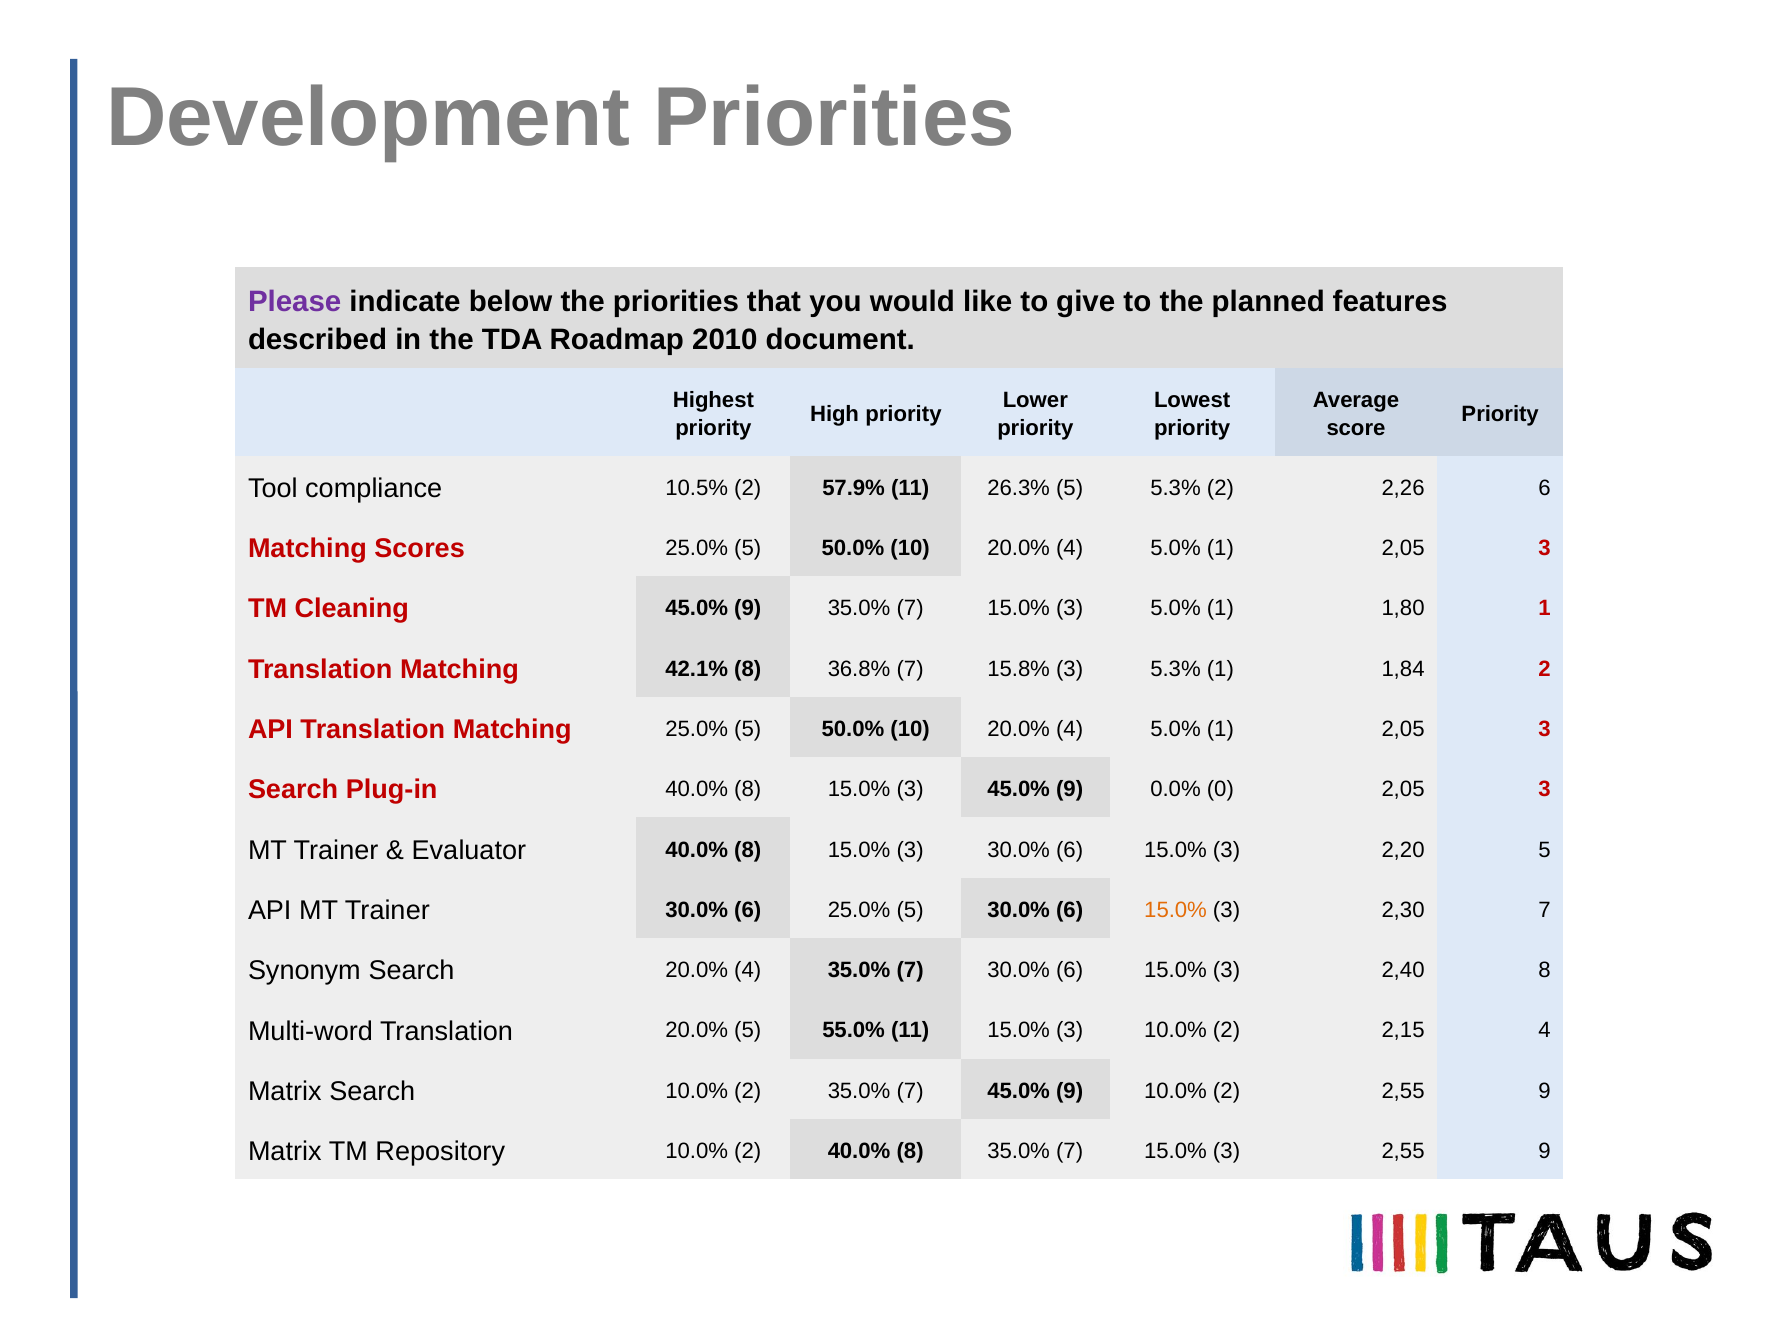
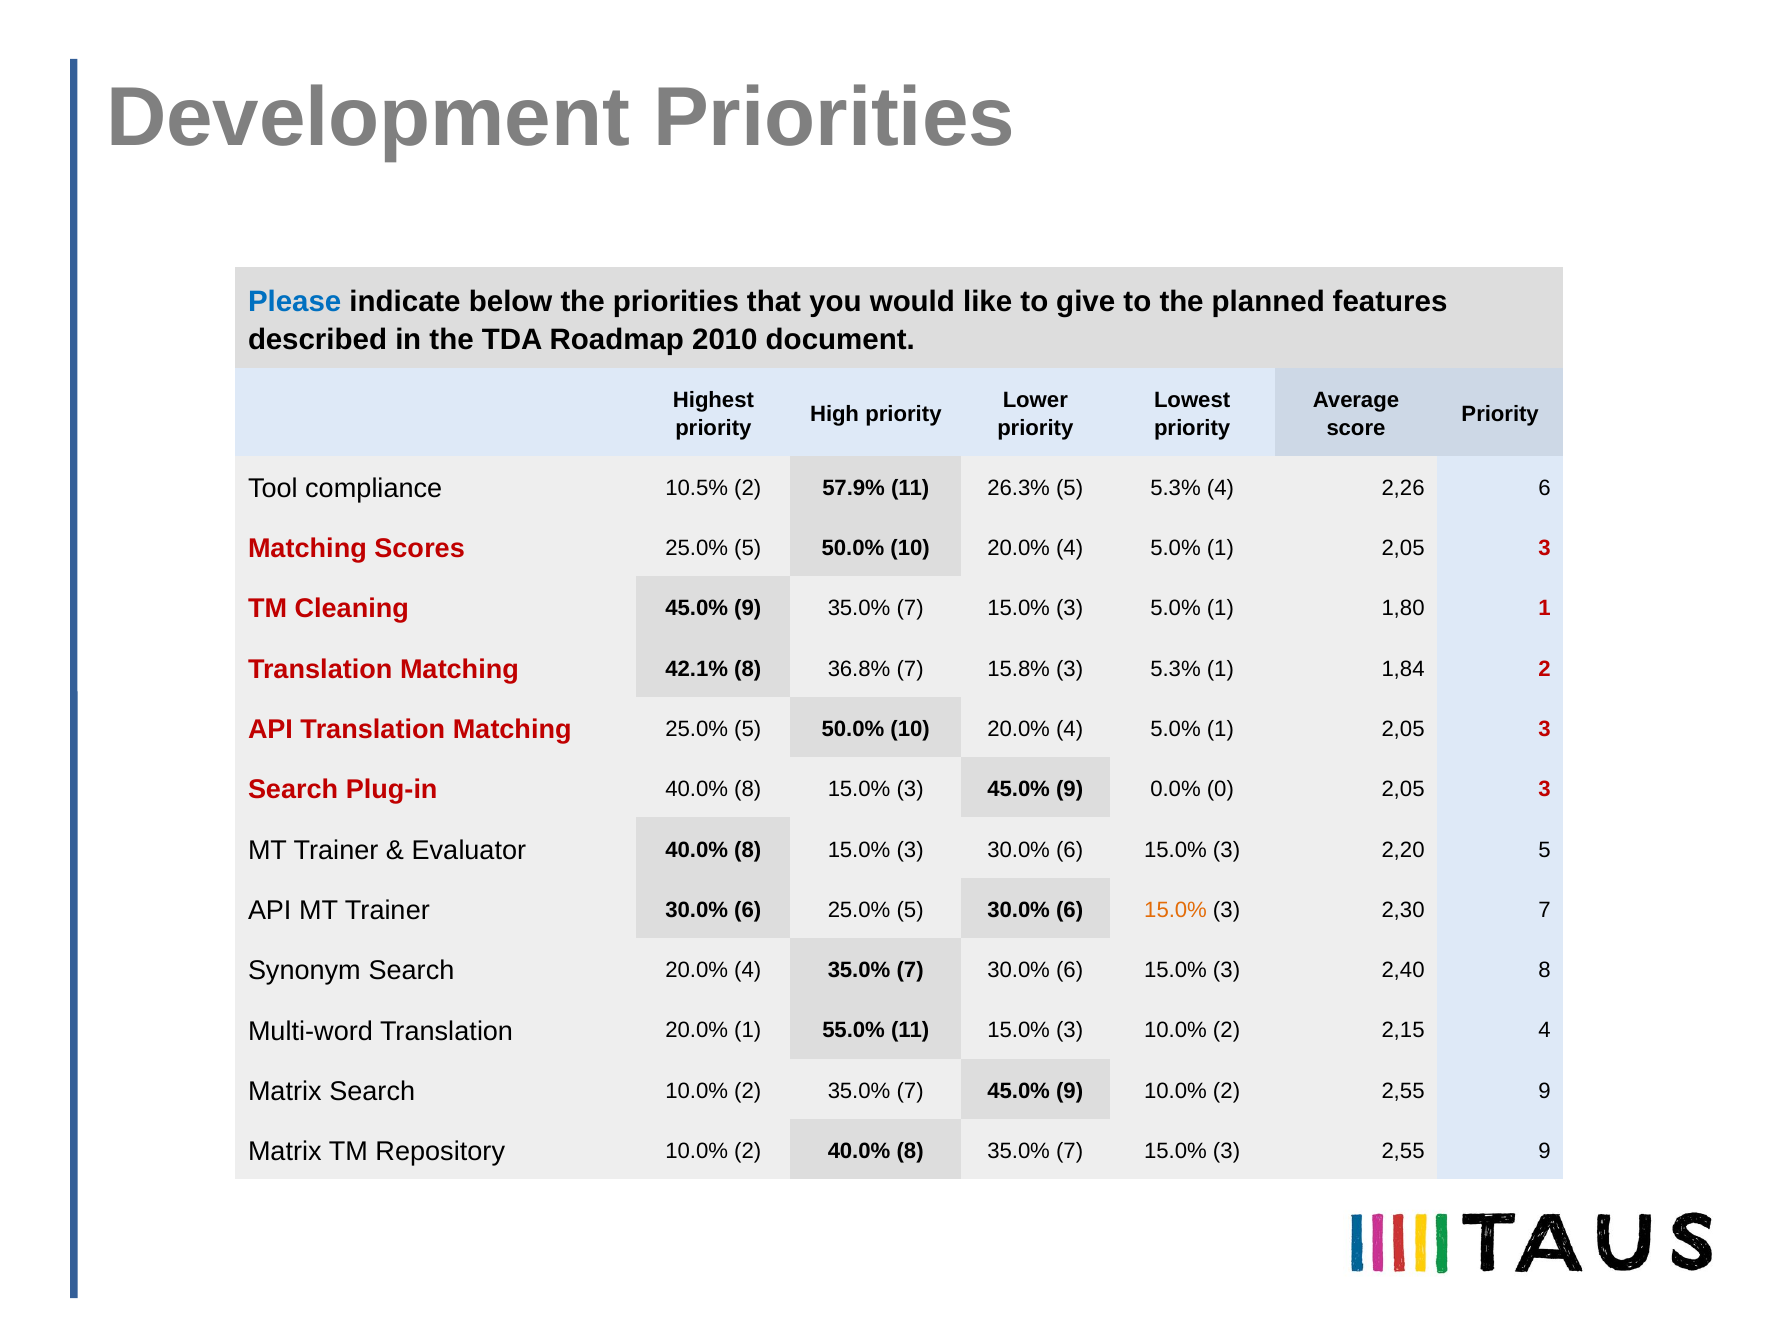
Please colour: purple -> blue (295, 301)
5.3% 2: 2 -> 4 (1220, 488)
20.0% 5: 5 -> 1 (748, 1031)
